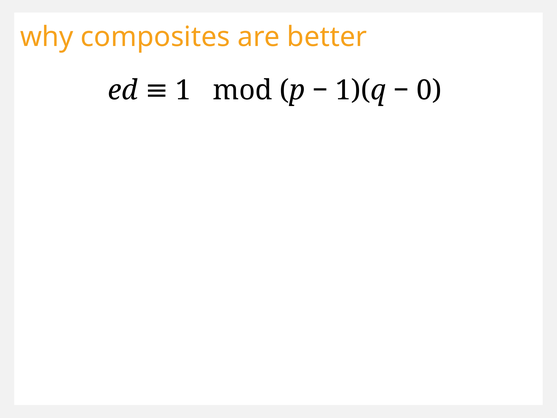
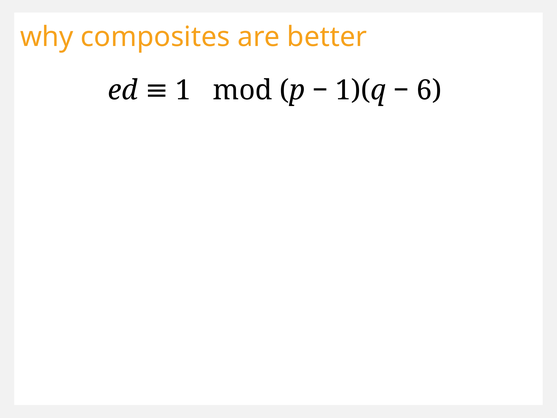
0: 0 -> 6 (429, 90)
